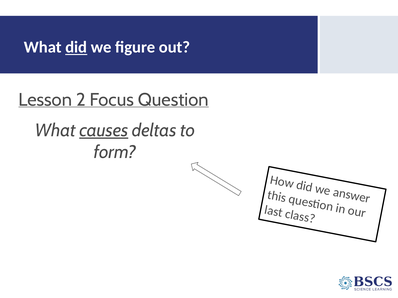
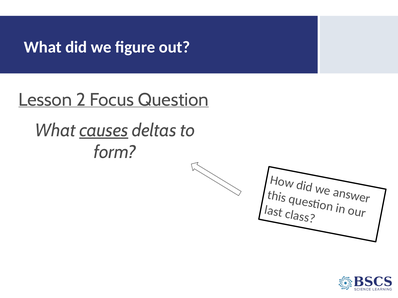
did underline: present -> none (76, 47)
